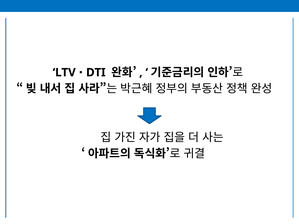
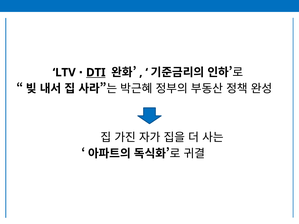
DTI underline: none -> present (96, 73)
